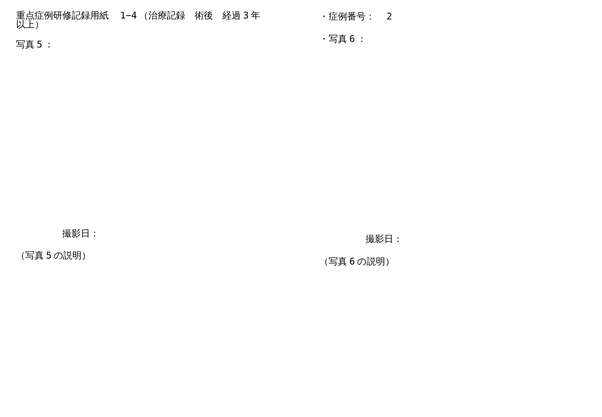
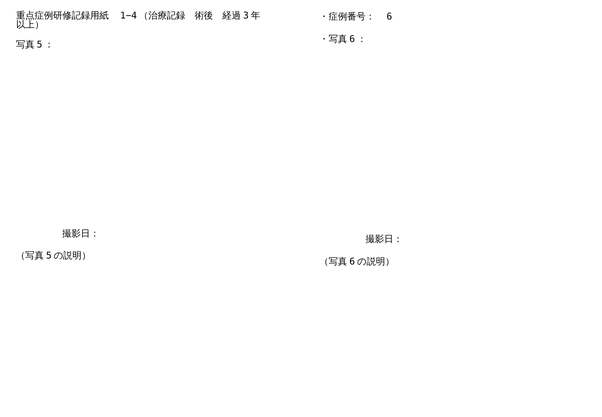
2: 2 -> 6 (389, 17)
